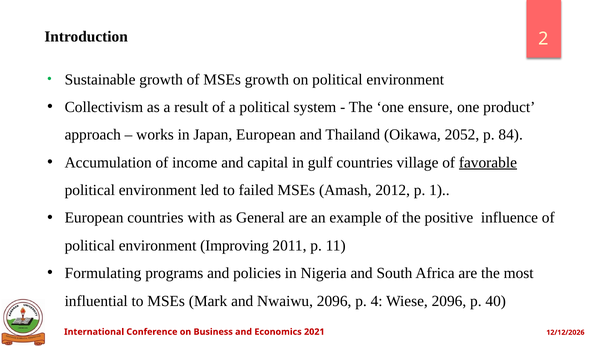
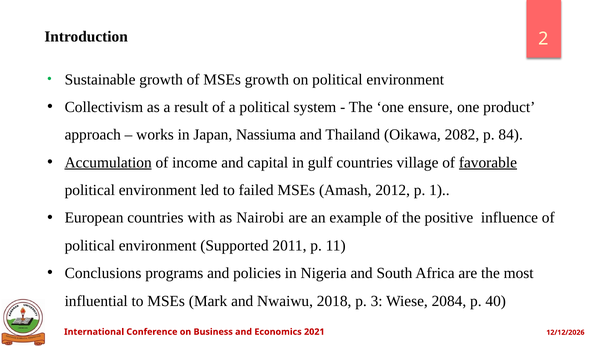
Japan European: European -> Nassiuma (266, 135)
2052: 2052 -> 2082 (462, 135)
Accumulation underline: none -> present (108, 162)
General: General -> Nairobi (260, 218)
Improving: Improving -> Supported (234, 246)
Formulating: Formulating -> Conclusions (103, 273)
Nwaiwu 2096: 2096 -> 2018 (334, 301)
4: 4 -> 3 (377, 301)
Wiese 2096: 2096 -> 2084 (449, 301)
